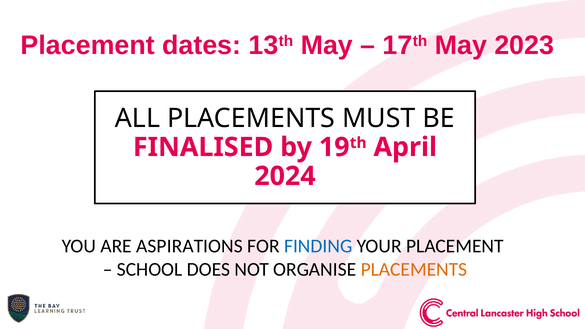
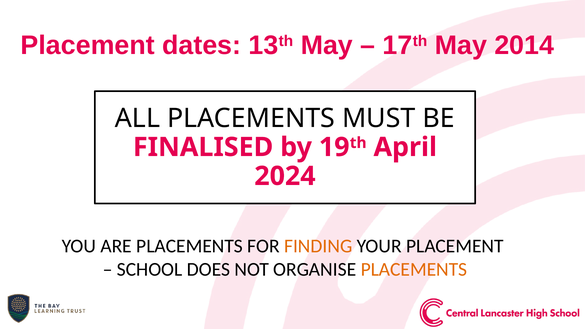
2023: 2023 -> 2014 (524, 45)
ARE ASPIRATIONS: ASPIRATIONS -> PLACEMENTS (190, 246)
FINDING colour: blue -> orange (318, 246)
